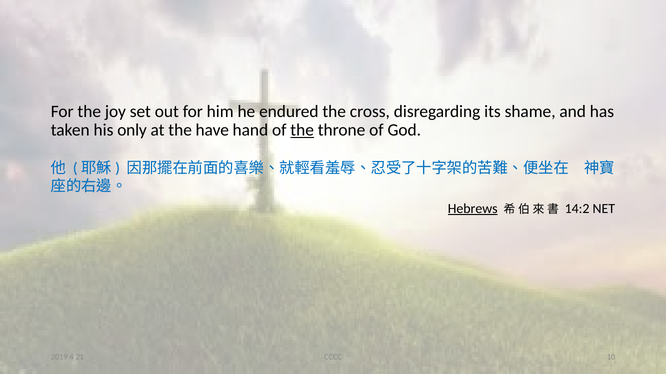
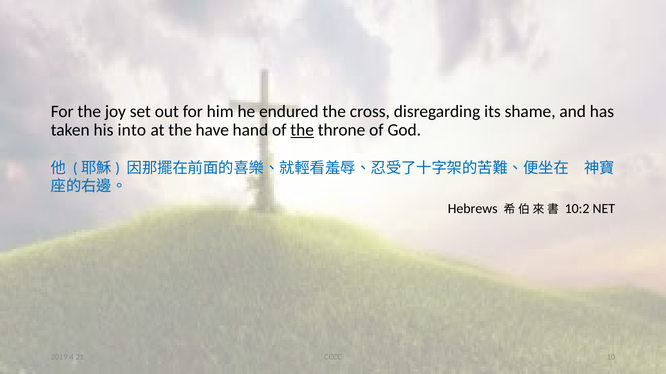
only: only -> into (132, 130)
Hebrews underline: present -> none (473, 209)
14:2: 14:2 -> 10:2 (577, 209)
